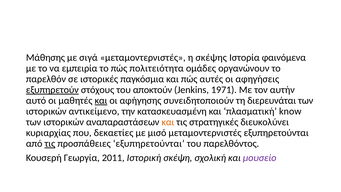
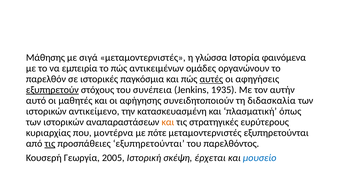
σκέψης: σκέψης -> γλώσσα (211, 58)
πολιτειότητα: πολιτειότητα -> αντικειμένων (157, 68)
αυτές underline: none -> present (211, 79)
αποκτούν: αποκτούν -> συνέπεια (152, 90)
1971: 1971 -> 1935 (224, 90)
και underline: present -> none (101, 101)
διερευνάται: διερευνάται -> διδασκαλία (272, 101)
know: know -> όπως (290, 111)
διευκολύνει: διευκολύνει -> ευρύτερους (265, 122)
δεκαετίες: δεκαετίες -> μοντέρνα (114, 133)
μισό: μισό -> πότε (157, 133)
2011: 2011 -> 2005 (113, 158)
σχολική: σχολική -> έρχεται (210, 158)
μουσείο colour: purple -> blue (260, 158)
